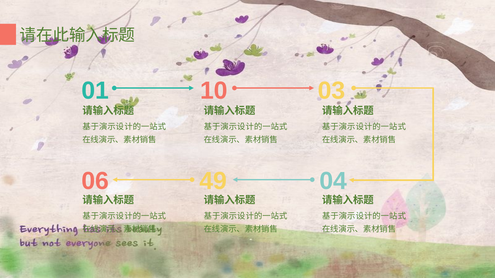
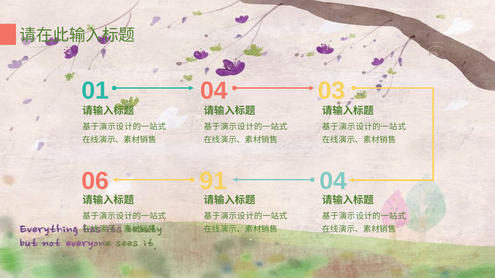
01 10: 10 -> 04 (214, 91)
49: 49 -> 91 (213, 181)
